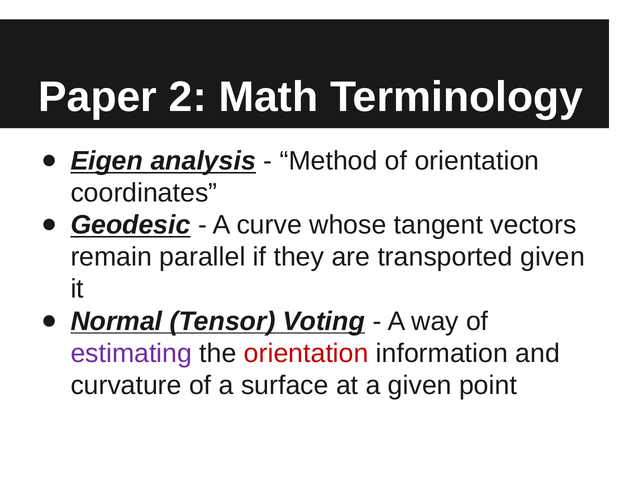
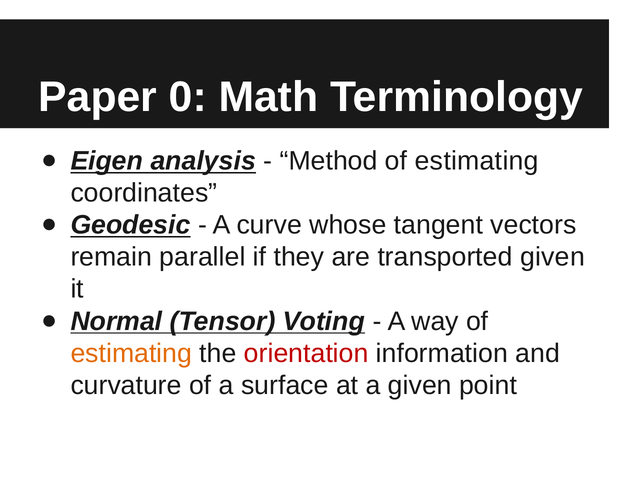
2: 2 -> 0 (188, 97)
Method of orientation: orientation -> estimating (477, 161)
estimating colour: purple -> orange (131, 353)
